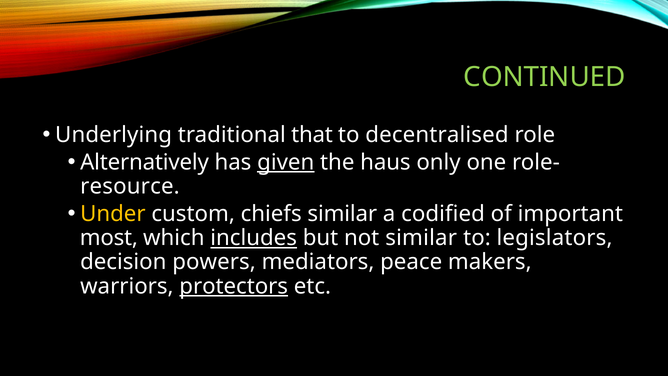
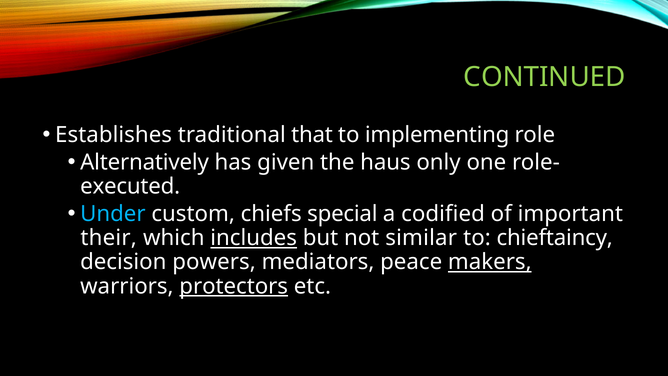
Underlying: Underlying -> Establishes (114, 135)
decentralised: decentralised -> implementing (437, 135)
given underline: present -> none (286, 162)
resource: resource -> executed (130, 186)
Under colour: yellow -> light blue (113, 214)
chiefs similar: similar -> special (342, 214)
most: most -> their (109, 238)
legislators: legislators -> chieftaincy (555, 238)
makers underline: none -> present (490, 262)
